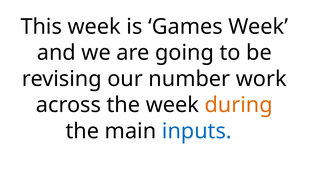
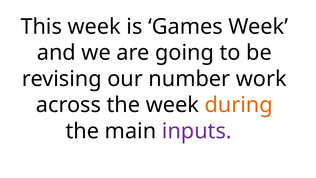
inputs colour: blue -> purple (197, 131)
